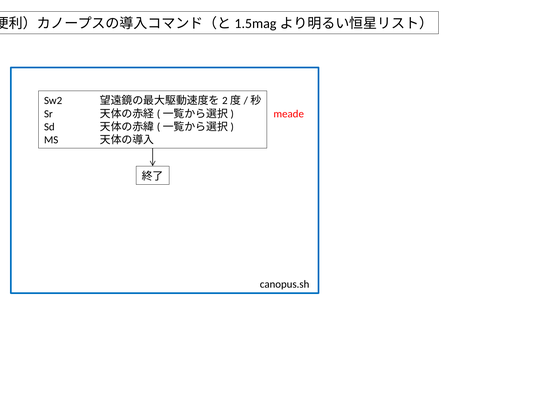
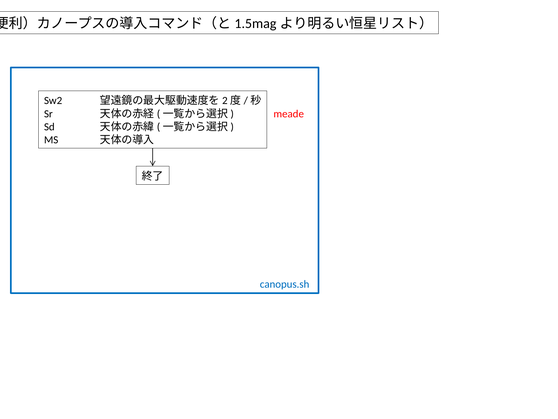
canopus.sh colour: black -> blue (285, 284)
